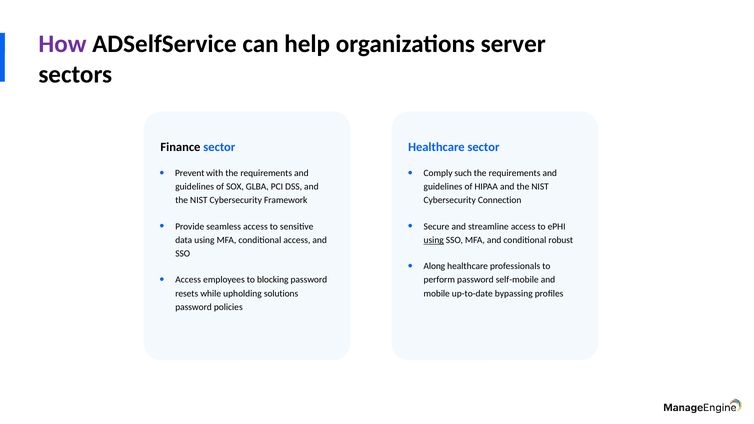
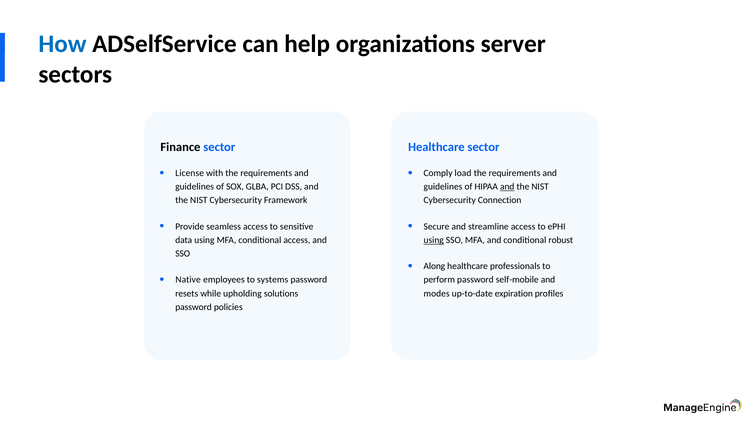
How colour: purple -> blue (62, 44)
Prevent: Prevent -> License (190, 173)
such: such -> load (463, 173)
and underline: none -> present (507, 187)
Access: Access -> Native (188, 280)
blocking: blocking -> systems (273, 280)
mobile: mobile -> modes (437, 294)
bypassing: bypassing -> expiration (514, 294)
